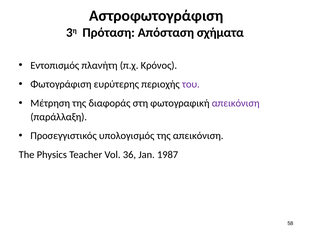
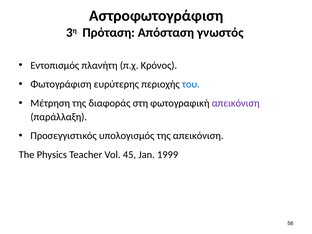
σχήματα: σχήματα -> γνωστός (220, 33)
του colour: purple -> blue (191, 84)
36: 36 -> 45 (129, 155)
1987: 1987 -> 1999 (168, 155)
